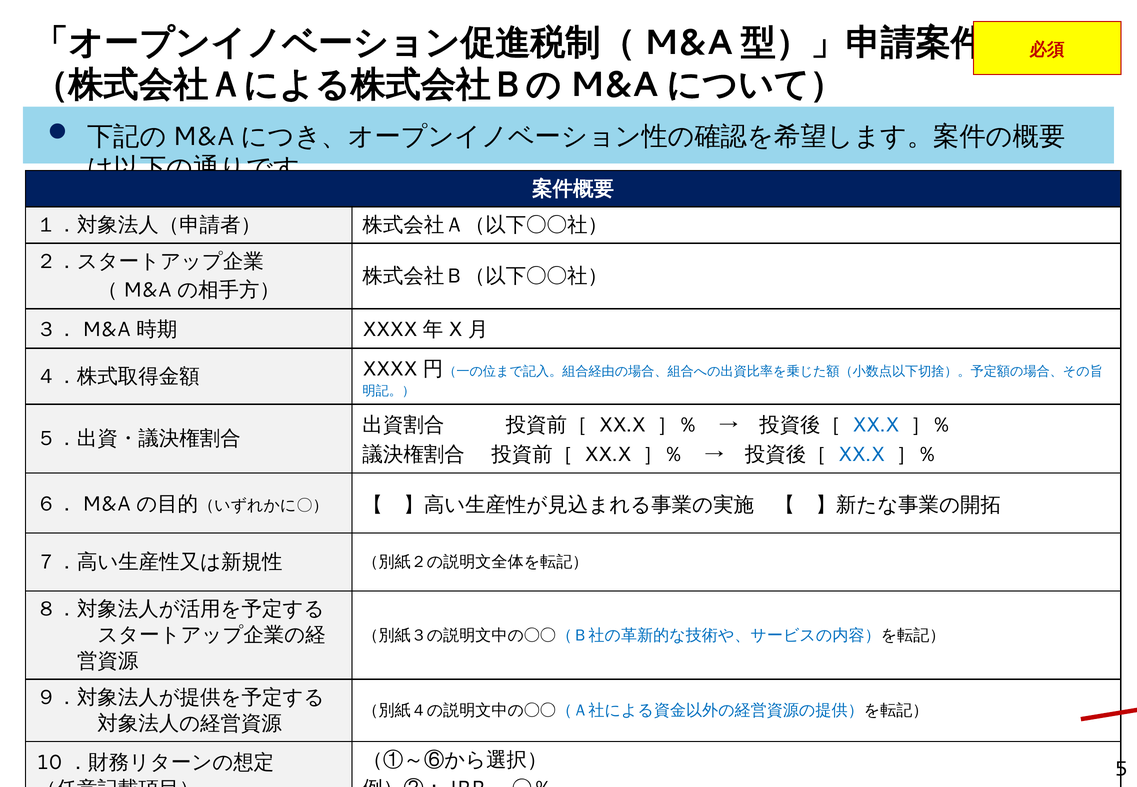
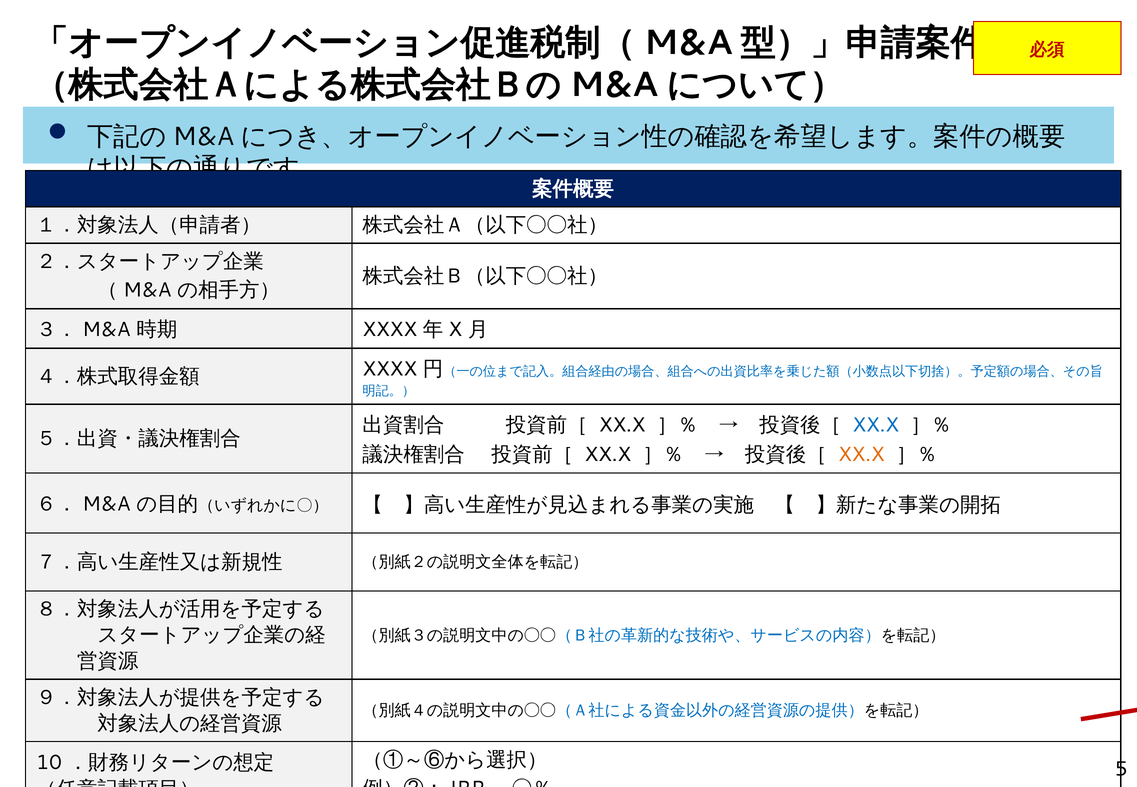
XX.X colour: blue -> orange (861, 454)
